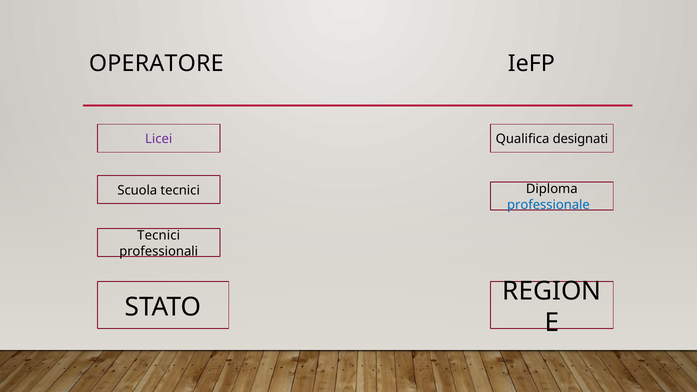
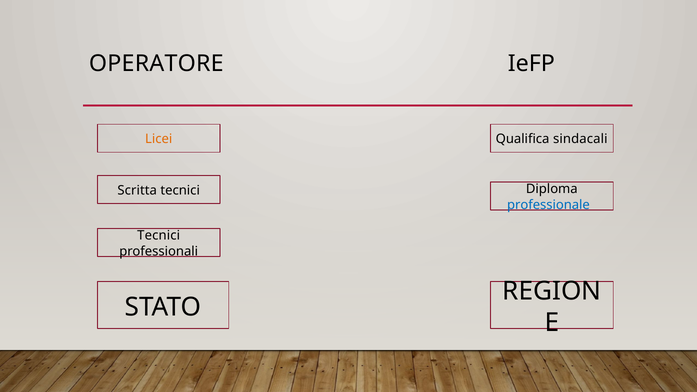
Licei colour: purple -> orange (159, 139)
designati: designati -> sindacali (580, 139)
Scuola: Scuola -> Scritta (137, 191)
